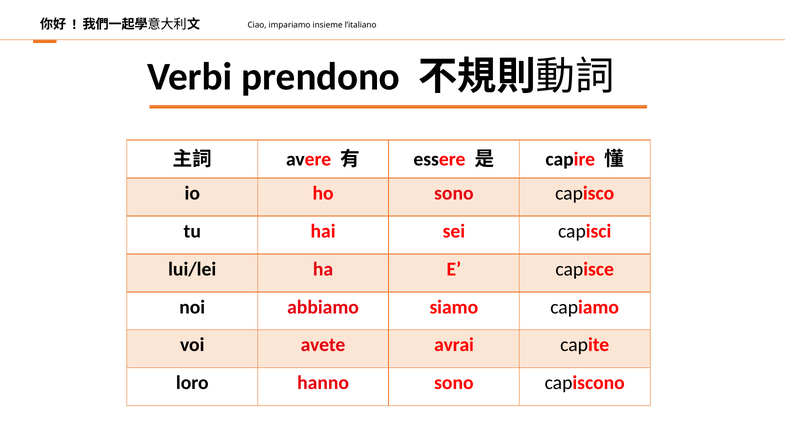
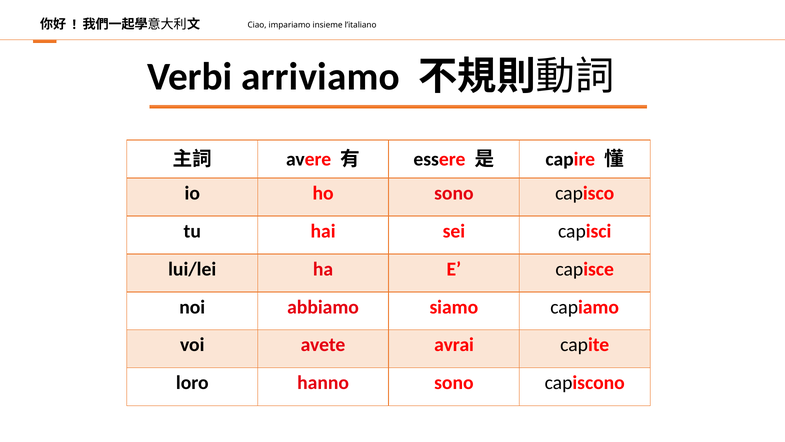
prendono: prendono -> arriviamo (321, 77)
